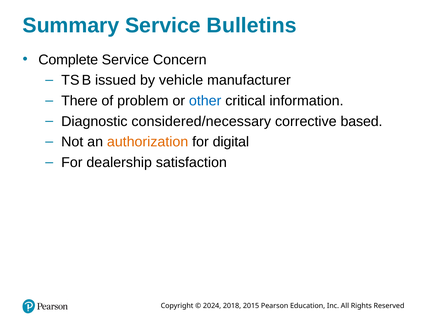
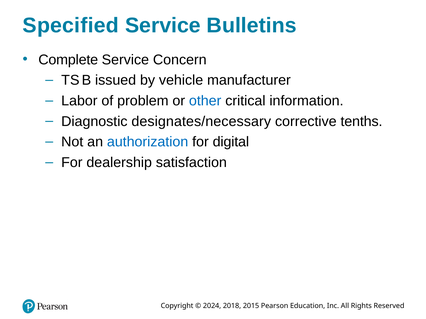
Summary: Summary -> Specified (71, 25)
There: There -> Labor (79, 101)
considered/necessary: considered/necessary -> designates/necessary (201, 122)
based: based -> tenths (361, 122)
authorization colour: orange -> blue (148, 142)
